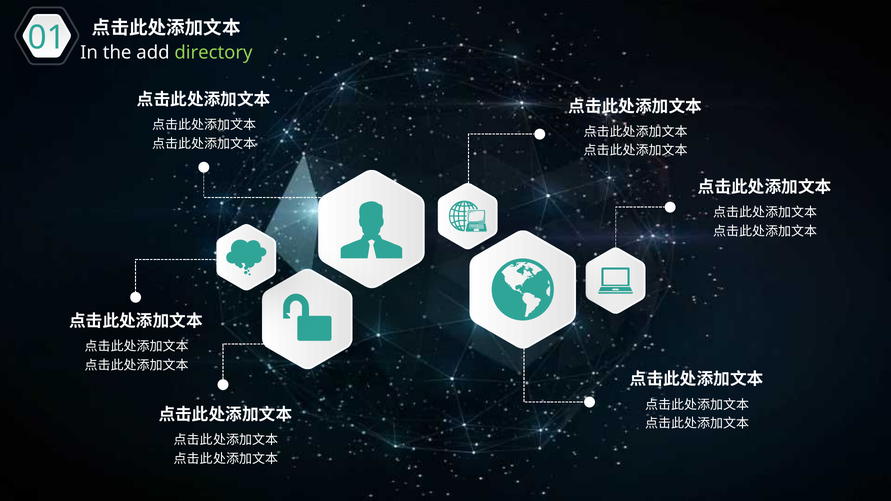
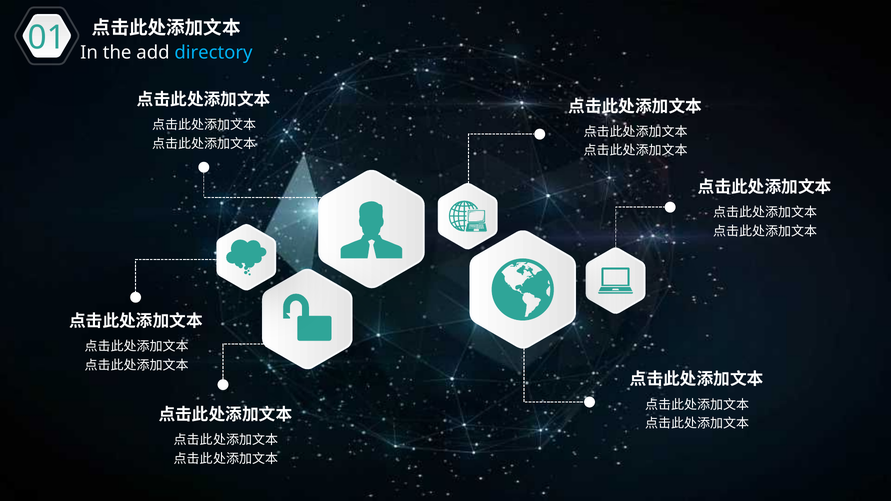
directory colour: light green -> light blue (213, 52)
